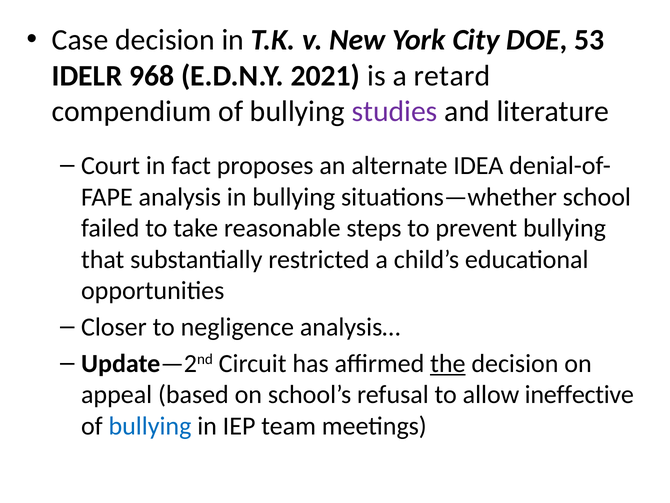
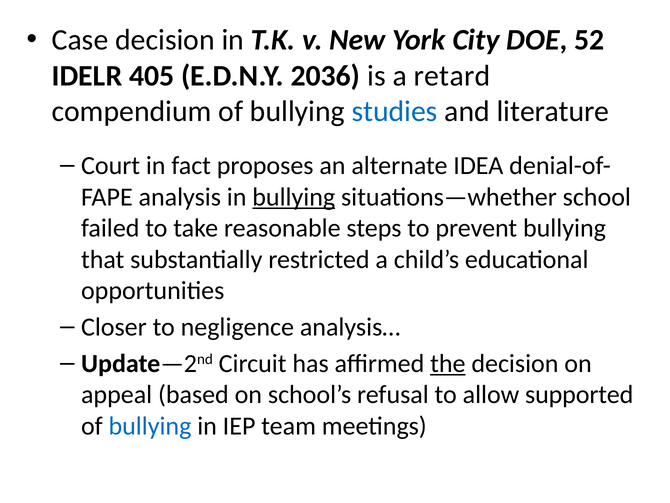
53: 53 -> 52 (589, 40)
968: 968 -> 405 (152, 76)
2021: 2021 -> 2036 (325, 76)
studies colour: purple -> blue (395, 111)
bullying underline: none -> present (294, 197)
ineffective: ineffective -> supported (579, 394)
